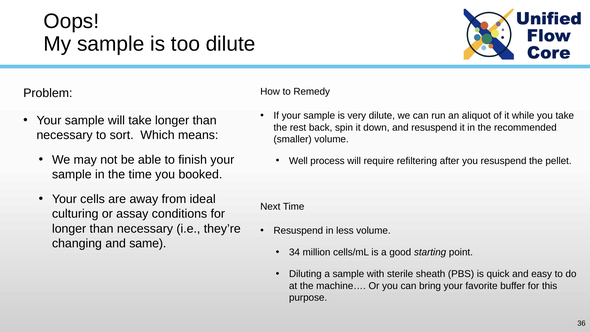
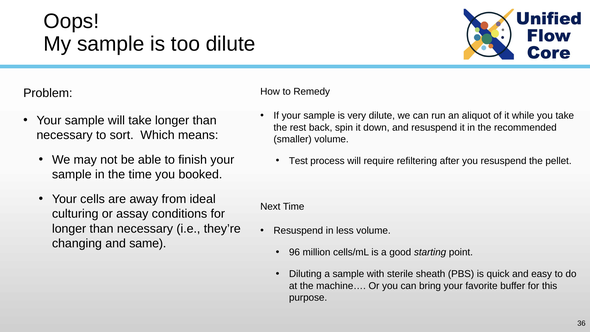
Well: Well -> Test (298, 161)
34: 34 -> 96 (295, 252)
